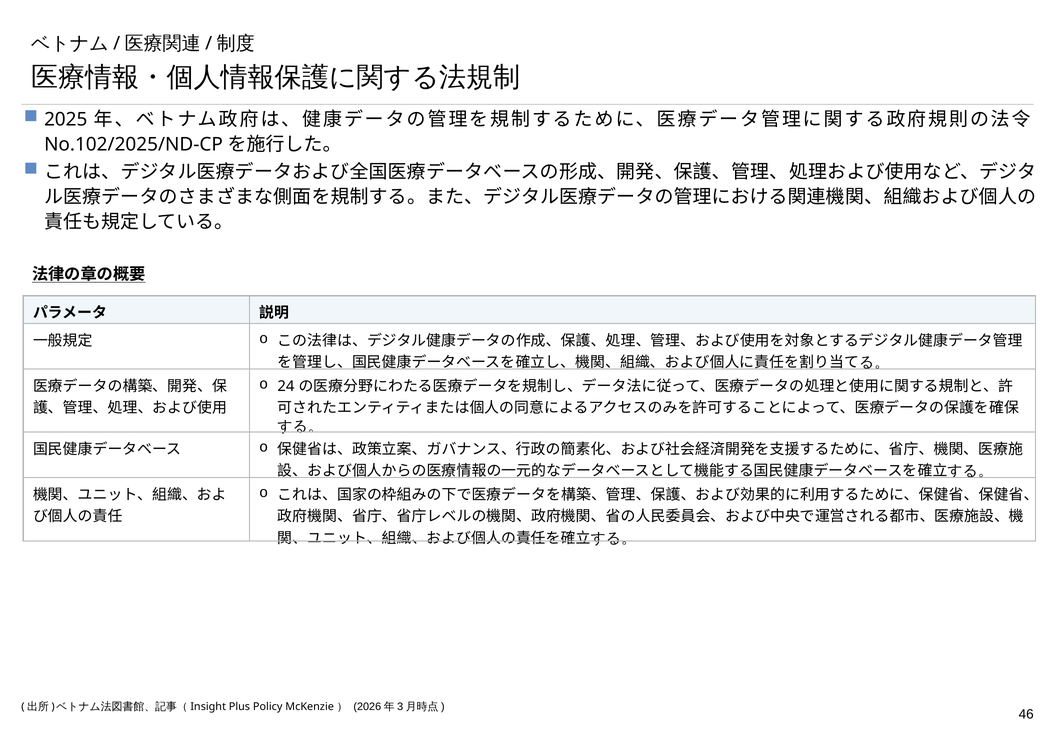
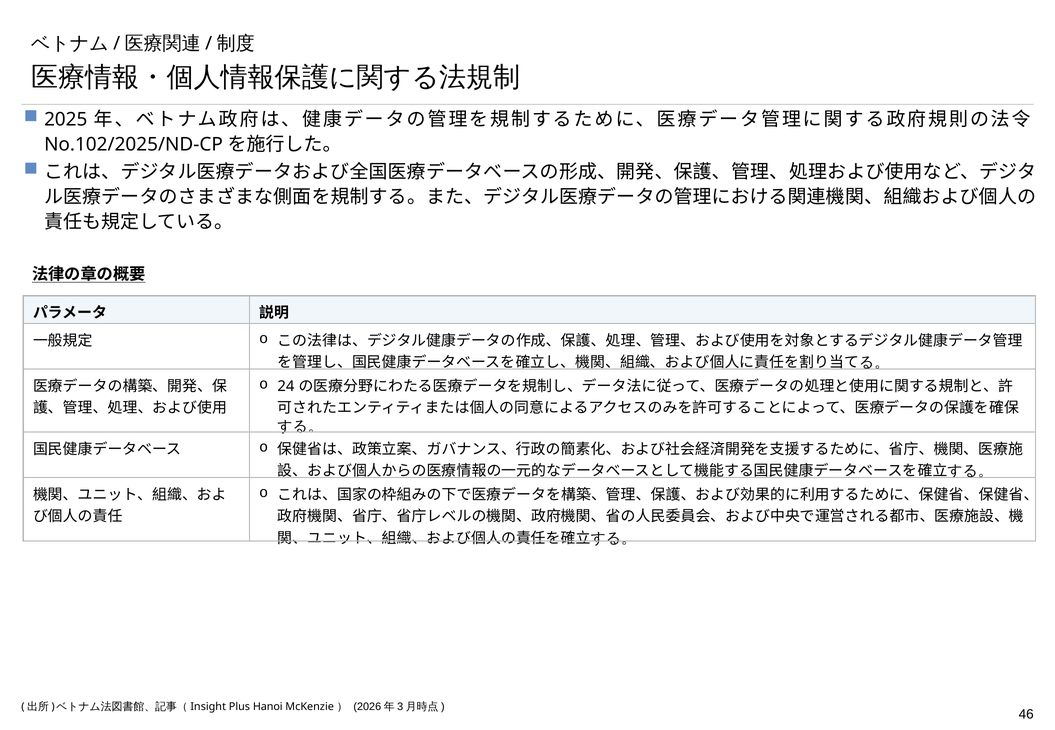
Policy: Policy -> Hanoi (268, 707)
